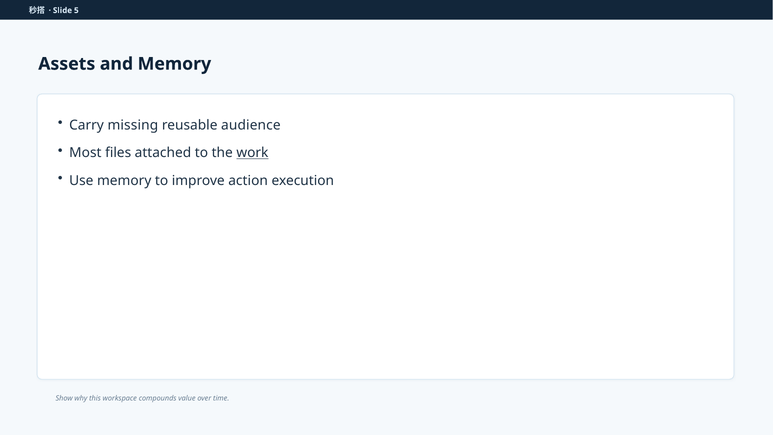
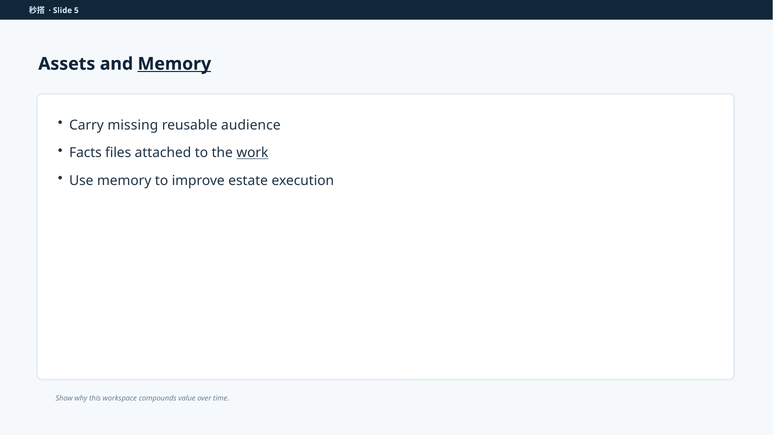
Memory underline: none -> present (174, 64)
Most: Most -> Facts (85, 153)
action: action -> estate (248, 181)
